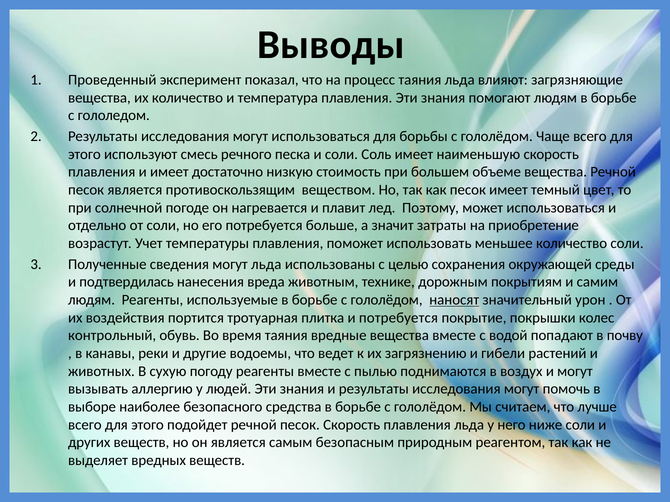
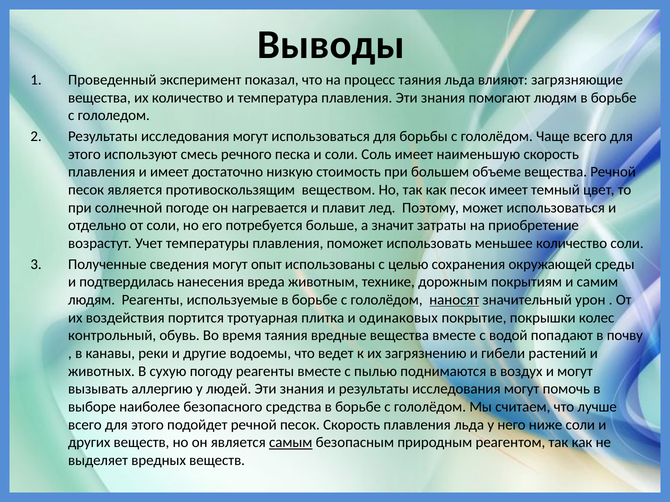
могут льда: льда -> опыт (266, 264)
и потребуется: потребуется -> одинаковых (398, 318)
самым underline: none -> present (291, 443)
